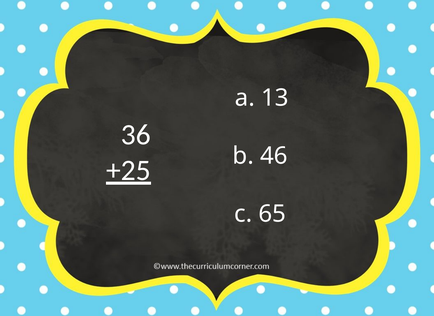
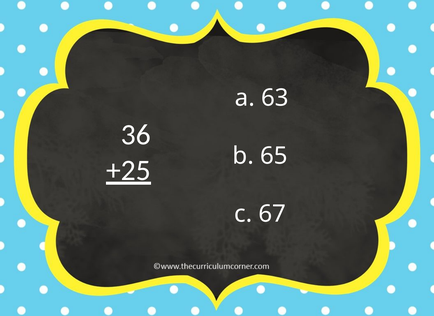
13: 13 -> 63 (275, 98)
46: 46 -> 65 (274, 156)
65: 65 -> 67 (272, 214)
